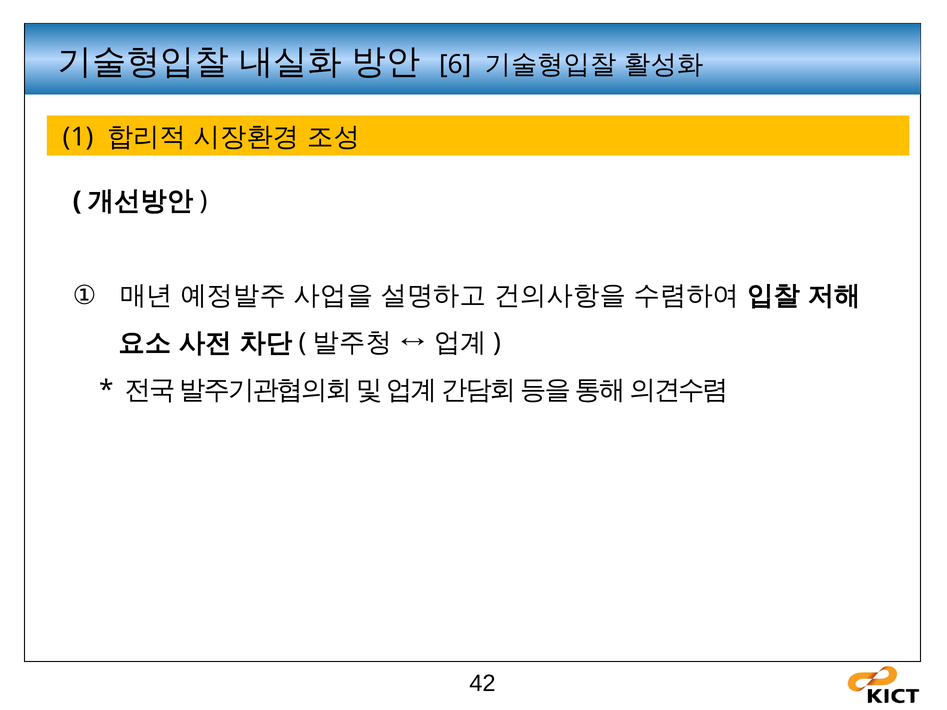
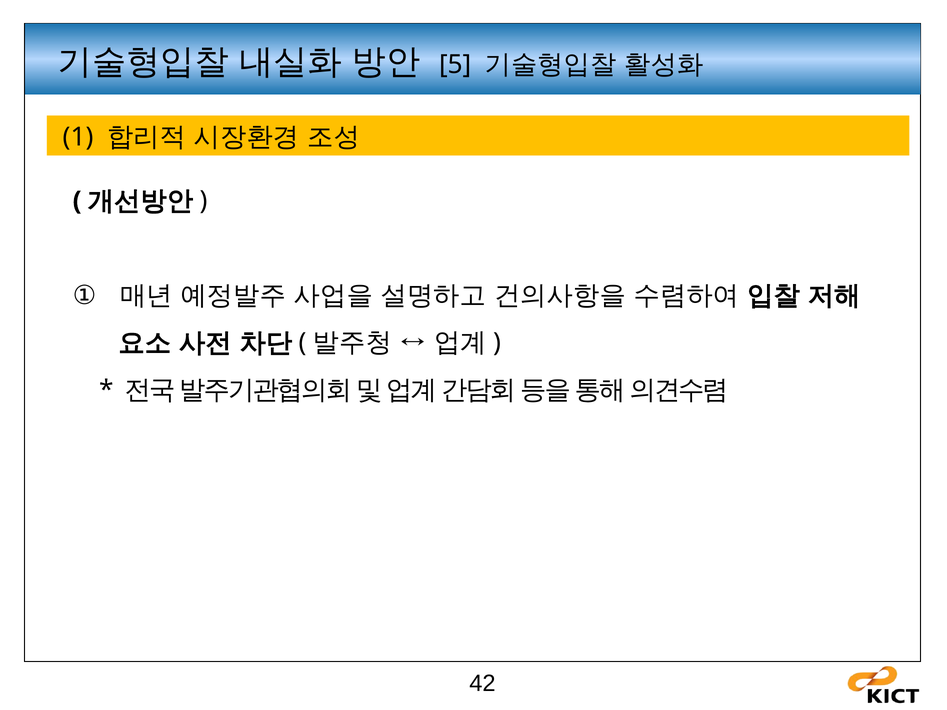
6: 6 -> 5 (455, 65)
